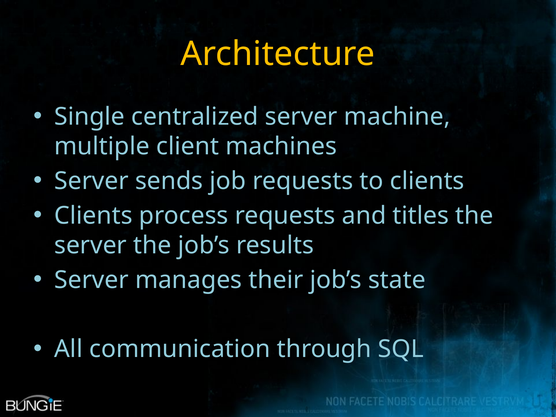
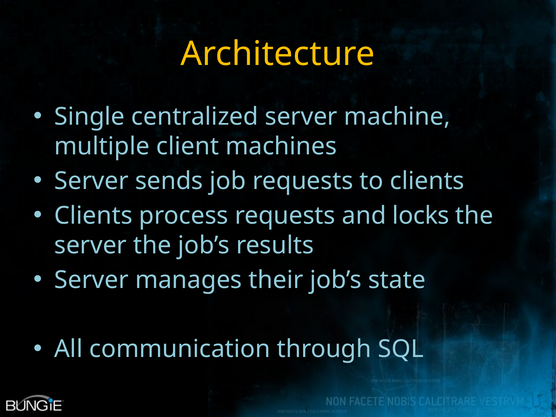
titles: titles -> locks (421, 216)
